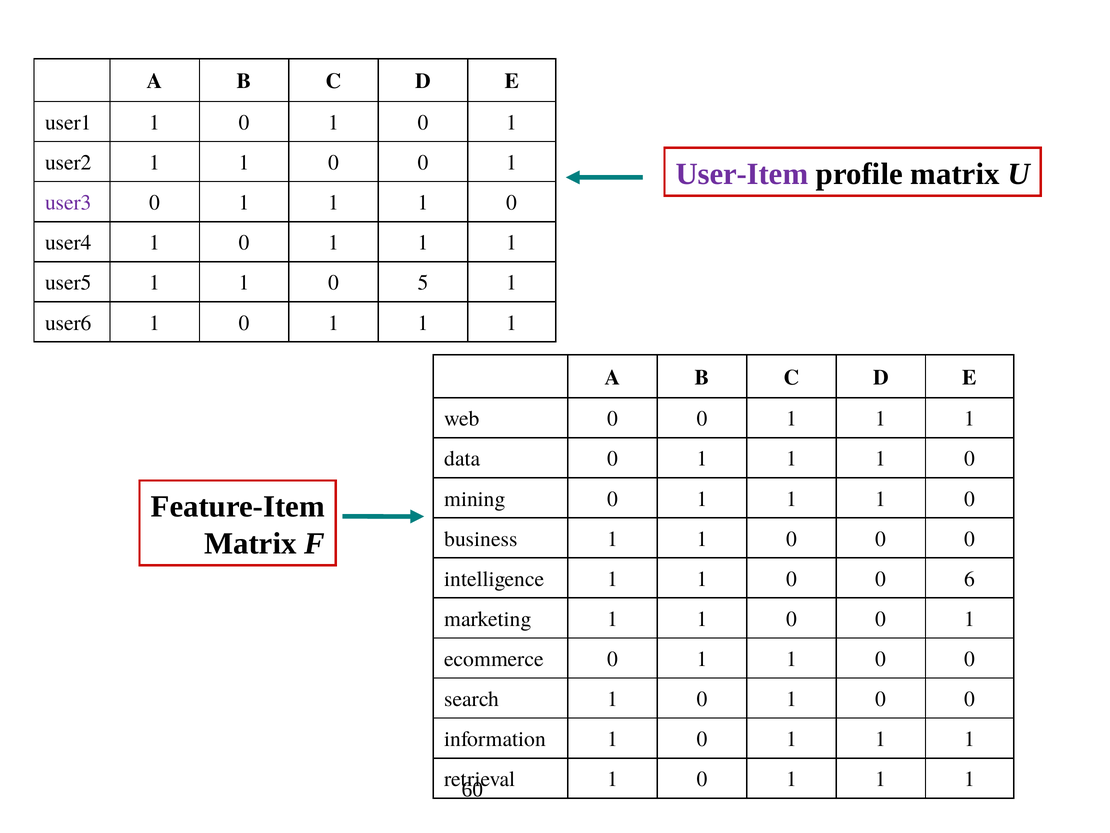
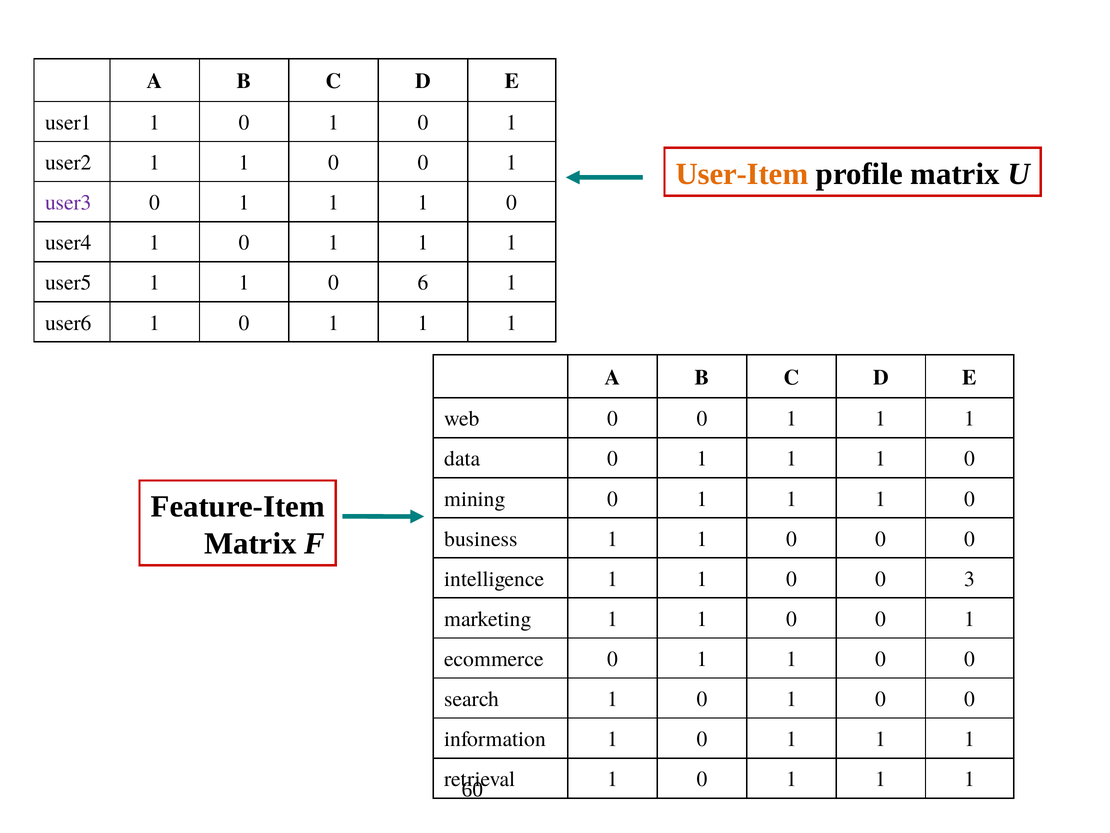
User-Item colour: purple -> orange (742, 174)
5: 5 -> 6 (423, 283)
6: 6 -> 3 (970, 579)
